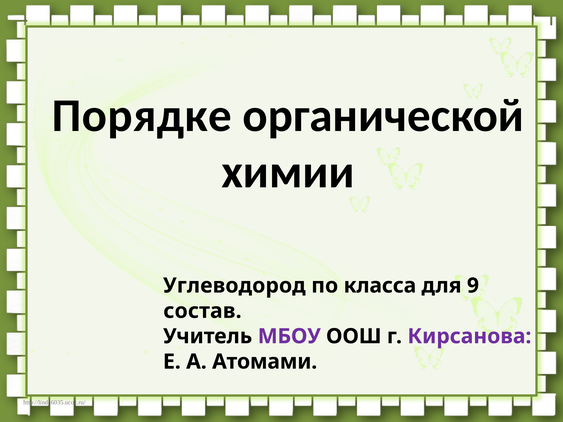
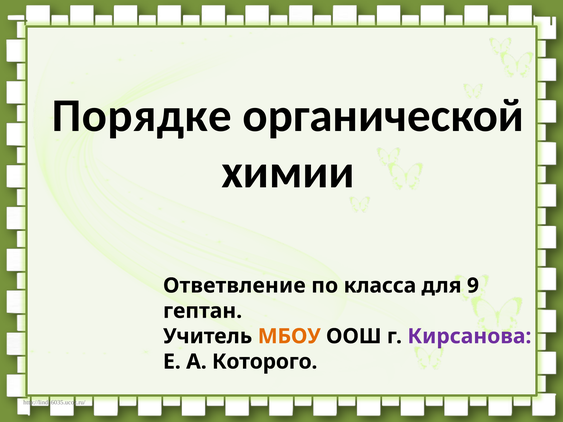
Углеводород: Углеводород -> Ответвление (234, 286)
состав: состав -> гептан (203, 311)
МБОУ colour: purple -> orange (289, 336)
Атомами: Атомами -> Которого (265, 362)
